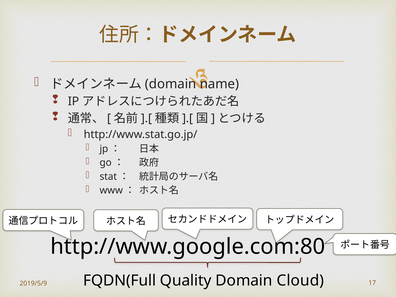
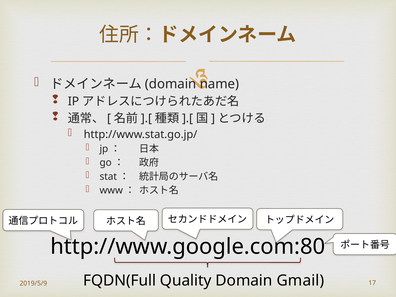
Cloud: Cloud -> Gmail (300, 280)
